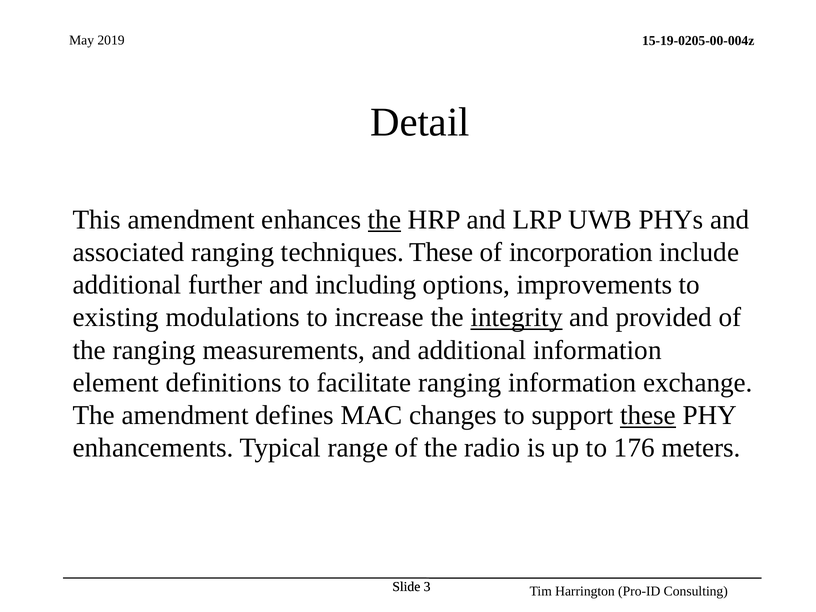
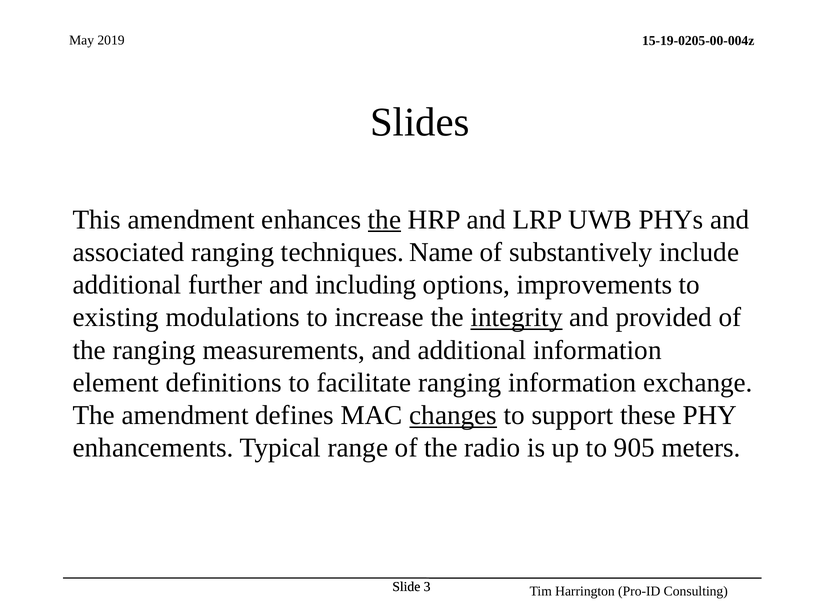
Detail: Detail -> Slides (420, 123)
techniques These: These -> Name (441, 252)
incorporation: incorporation -> substantively (581, 252)
changes underline: none -> present (453, 415)
these underline: present -> none (648, 415)
176: 176 -> 905 (634, 448)
